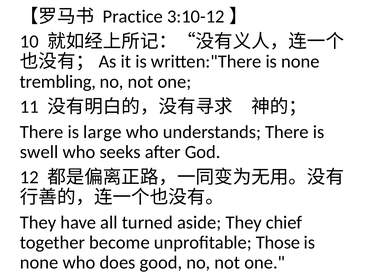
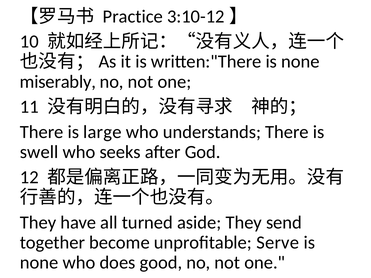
trembling: trembling -> miserably (58, 82)
chief: chief -> send (284, 223)
Those: Those -> Serve (278, 243)
